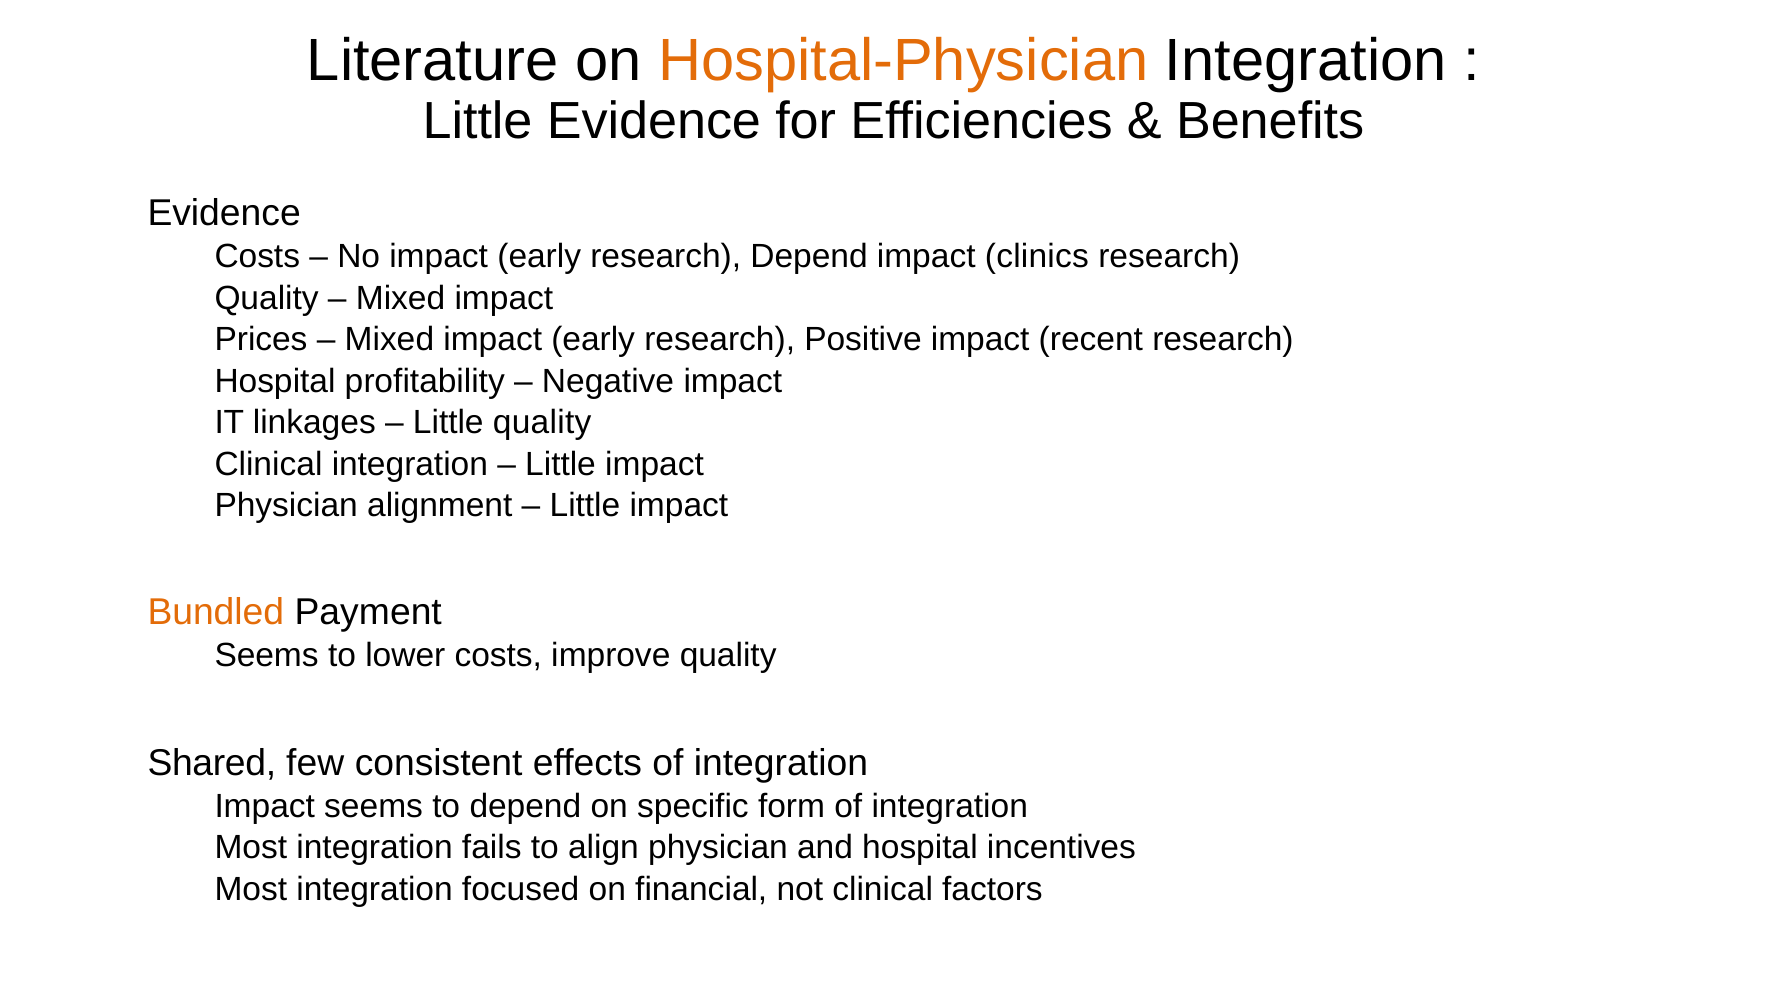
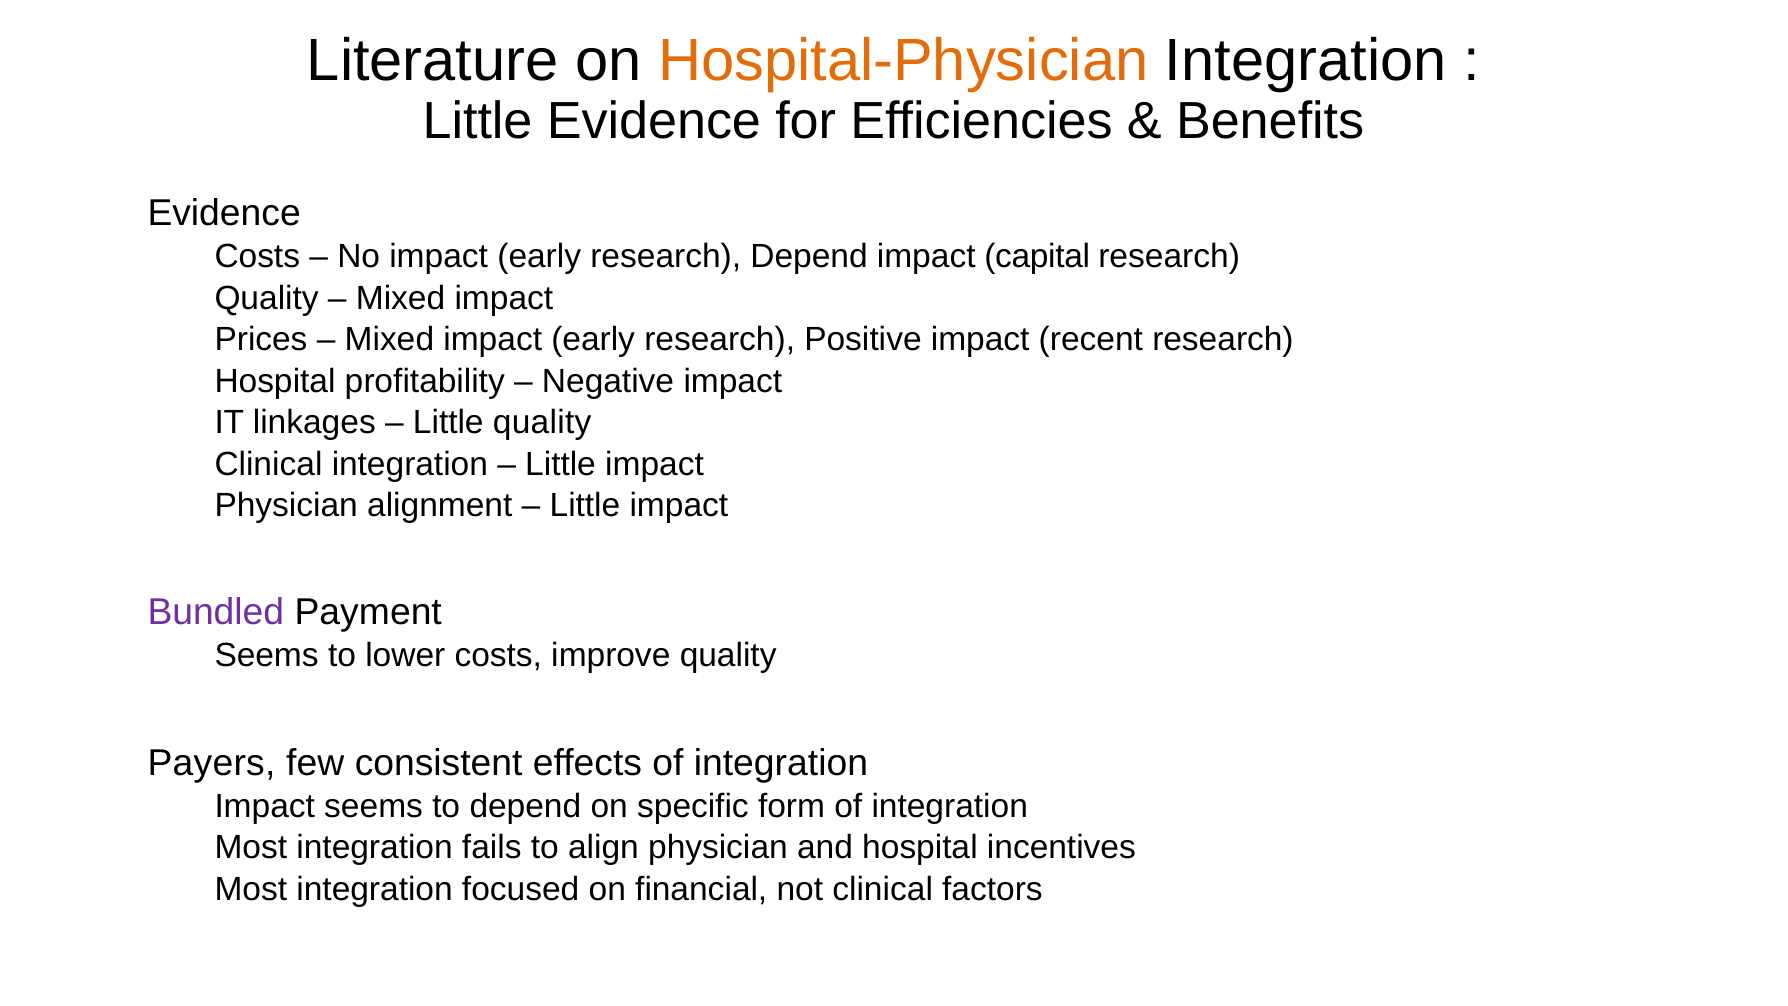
clinics: clinics -> capital (1037, 256)
Bundled colour: orange -> purple (216, 612)
Shared: Shared -> Payers (211, 763)
